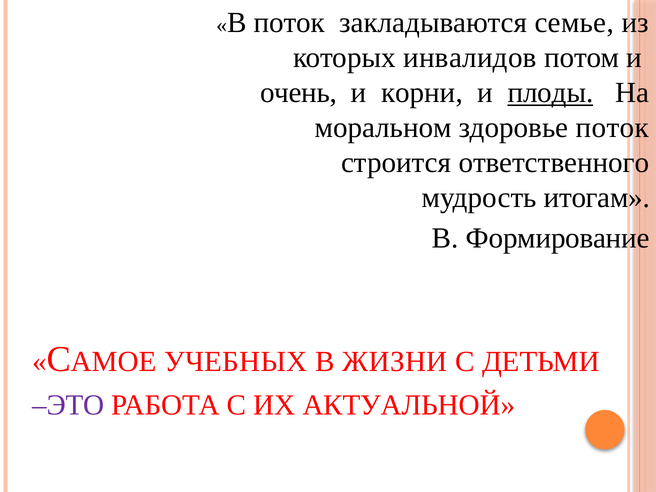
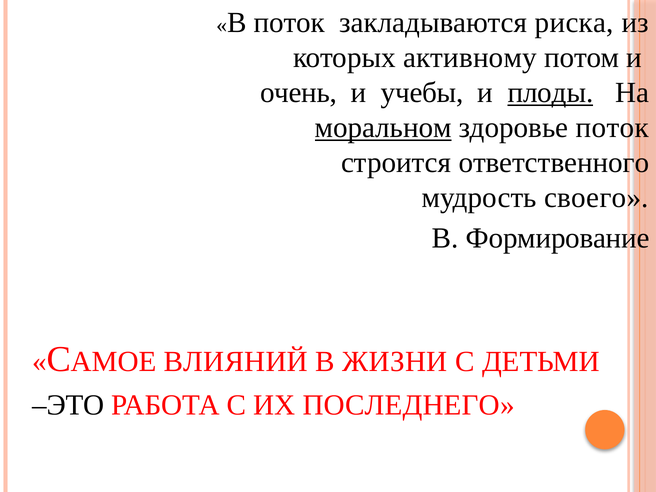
семье: семье -> риска (574, 23)
инвалидов: инвалидов -> активному (470, 58)
корни: корни -> учебы (422, 93)
моральном underline: none -> present (383, 128)
итогам: итогам -> своего (596, 198)
УЧЕБНЫХ: УЧЕБНЫХ -> ВЛИЯНИЙ (236, 361)
ЭТО colour: purple -> black (68, 405)
АКТУАЛЬНОЙ: АКТУАЛЬНОЙ -> ПОСЛЕДНЕГО (409, 405)
